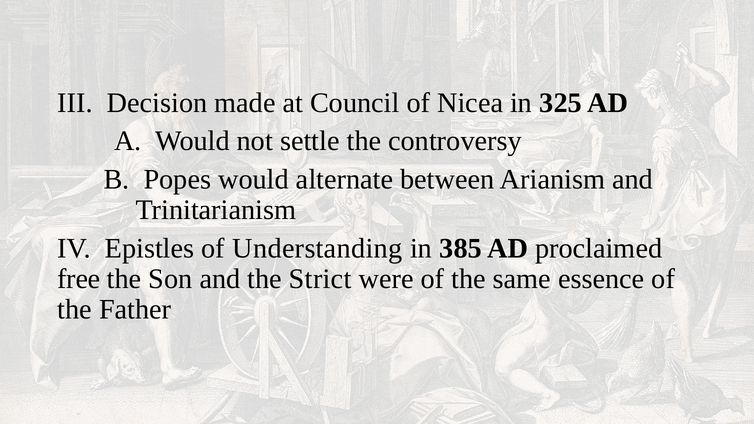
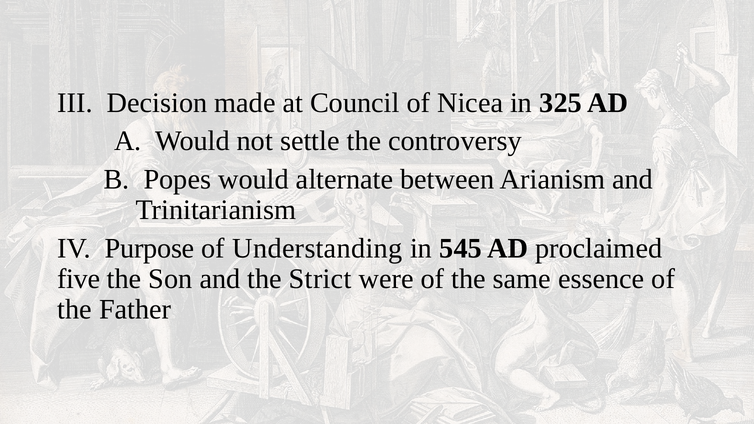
Epistles: Epistles -> Purpose (150, 249)
385: 385 -> 545 (461, 249)
free: free -> five (79, 279)
